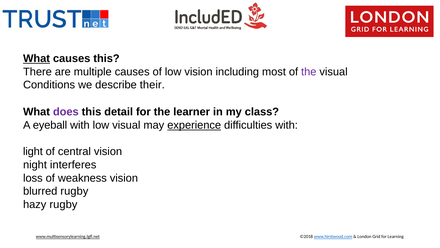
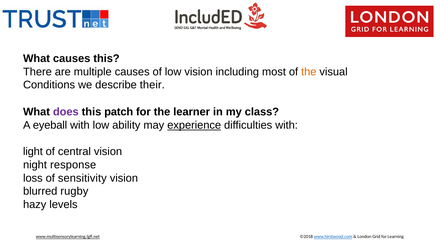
What underline: present -> none (37, 58)
the colour: purple -> orange (309, 72)
detail: detail -> patch (119, 112)
low visual: visual -> ability (126, 125)
interferes: interferes -> response (73, 164)
weakness: weakness -> sensitivity (82, 178)
hazy rugby: rugby -> levels (63, 204)
